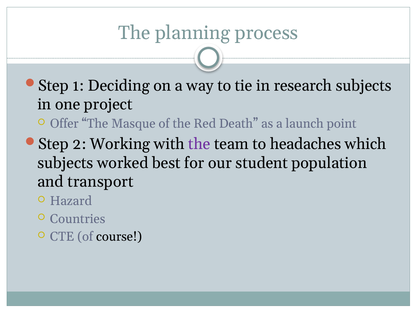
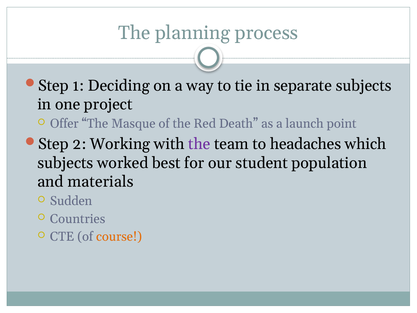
research: research -> separate (303, 86)
transport: transport -> materials (101, 182)
Hazard: Hazard -> Sudden (71, 201)
course colour: black -> orange (119, 237)
